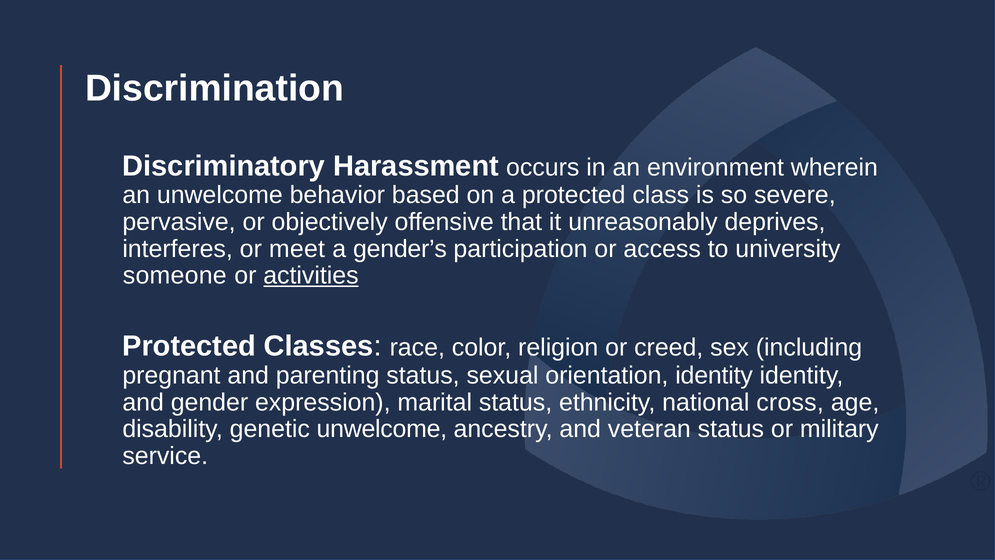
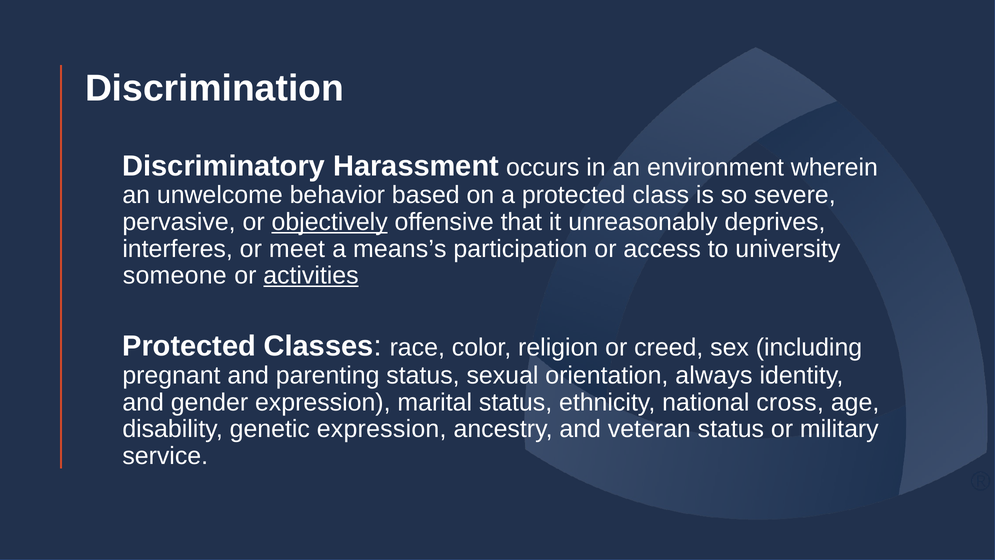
objectively underline: none -> present (330, 222)
gender’s: gender’s -> means’s (400, 249)
orientation identity: identity -> always (714, 375)
genetic unwelcome: unwelcome -> expression (382, 429)
